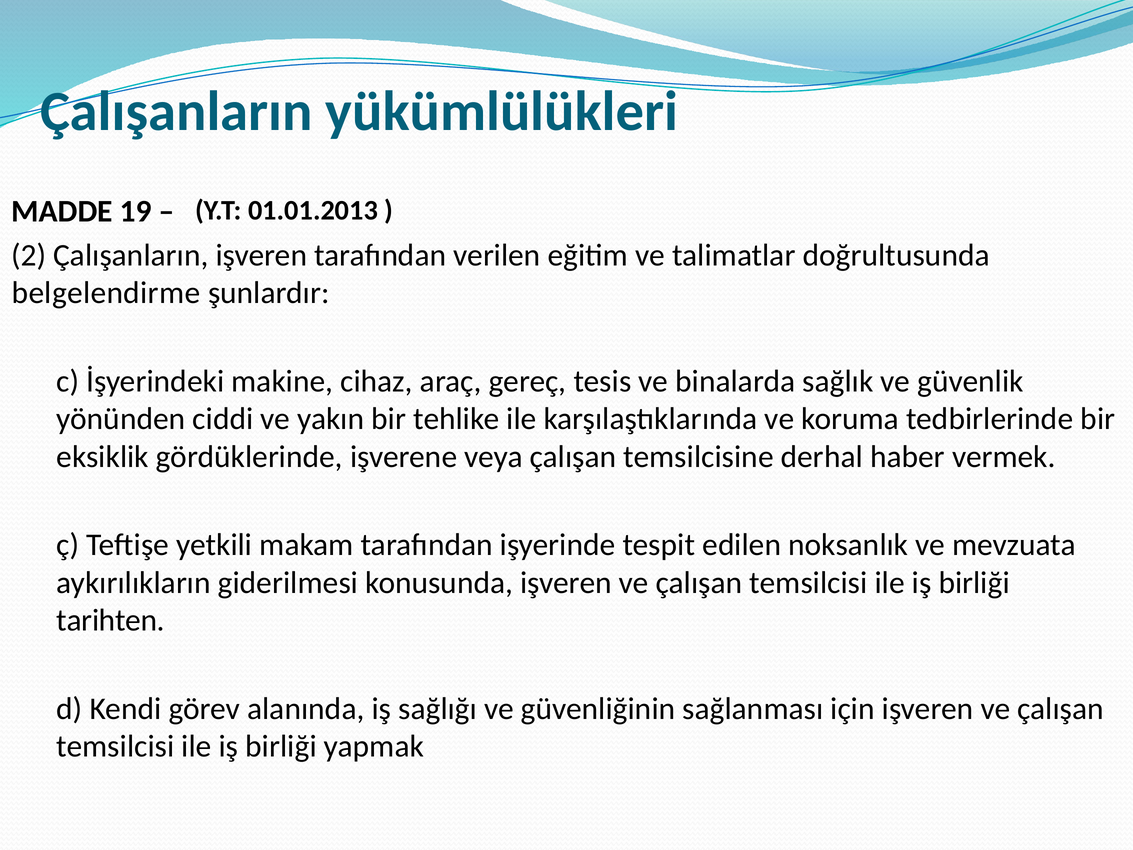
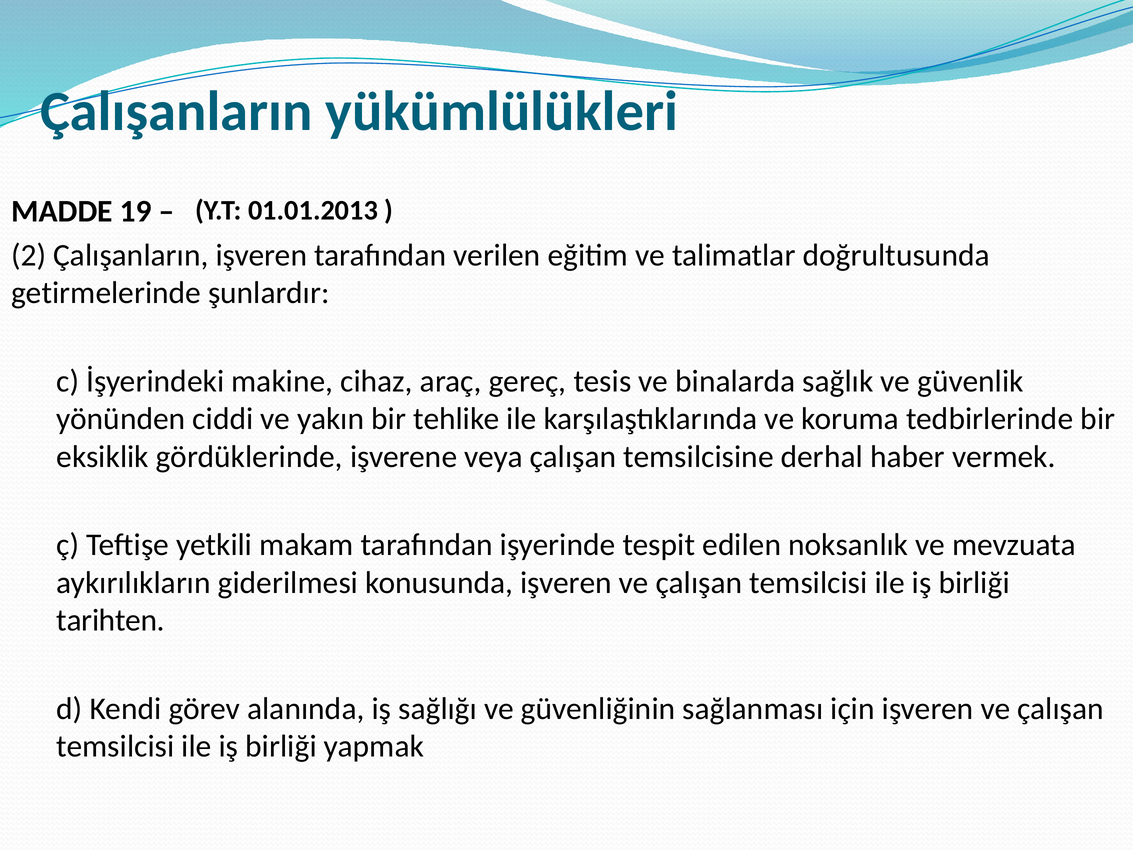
belgelendirme: belgelendirme -> getirmelerinde (106, 293)
